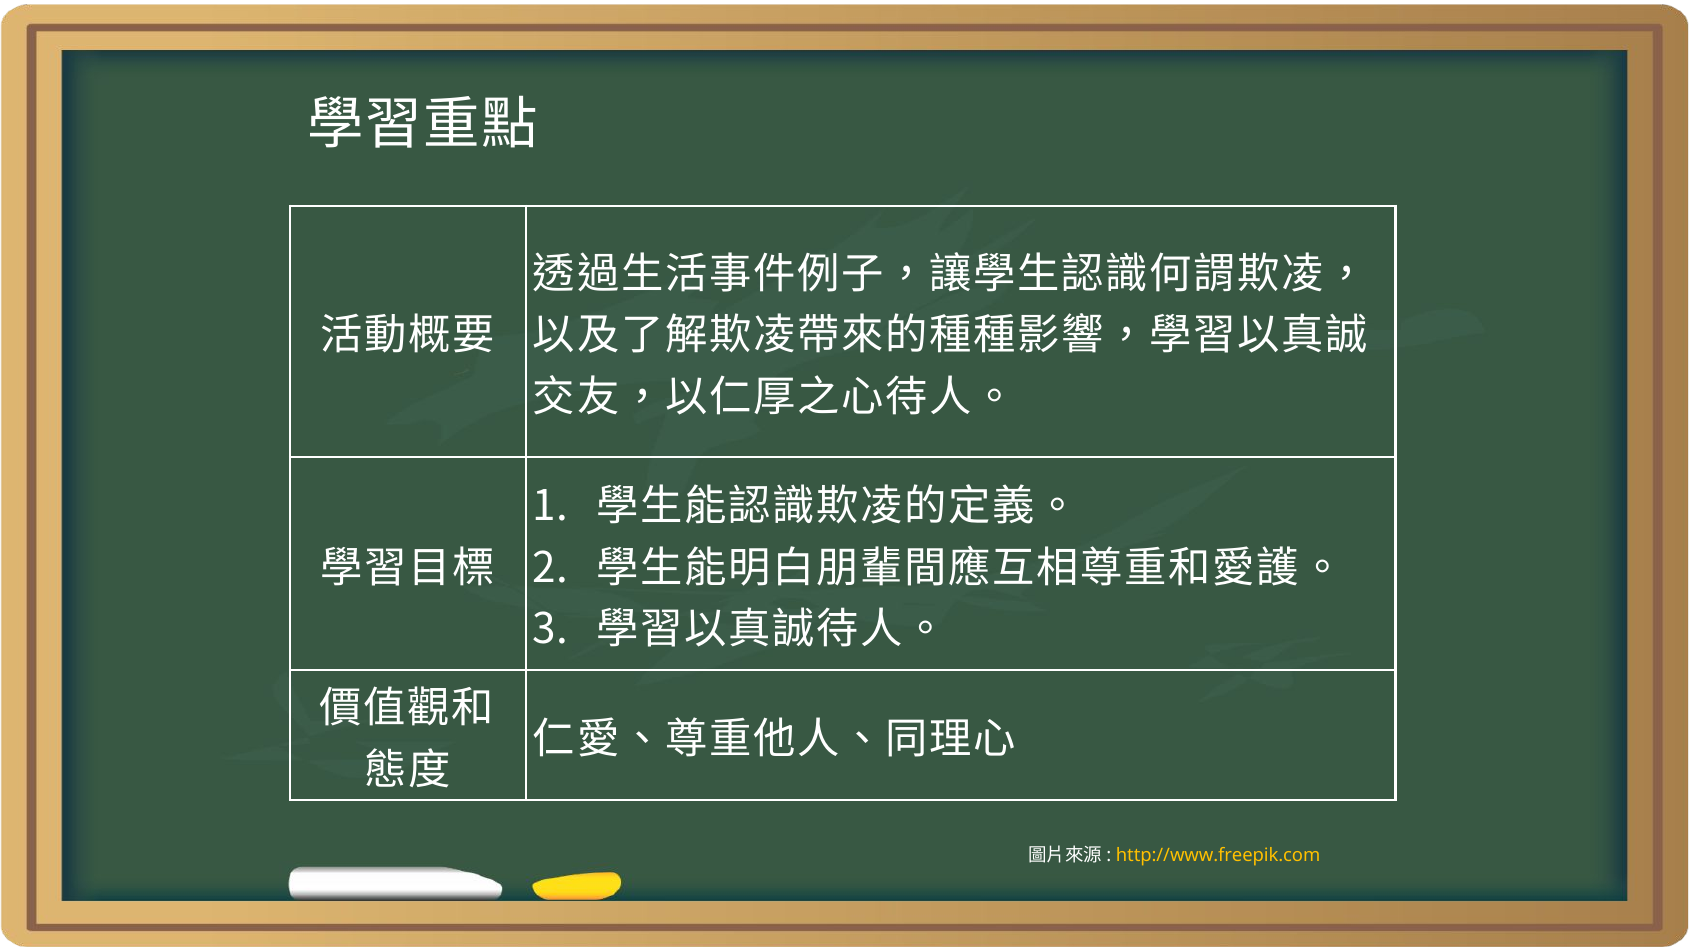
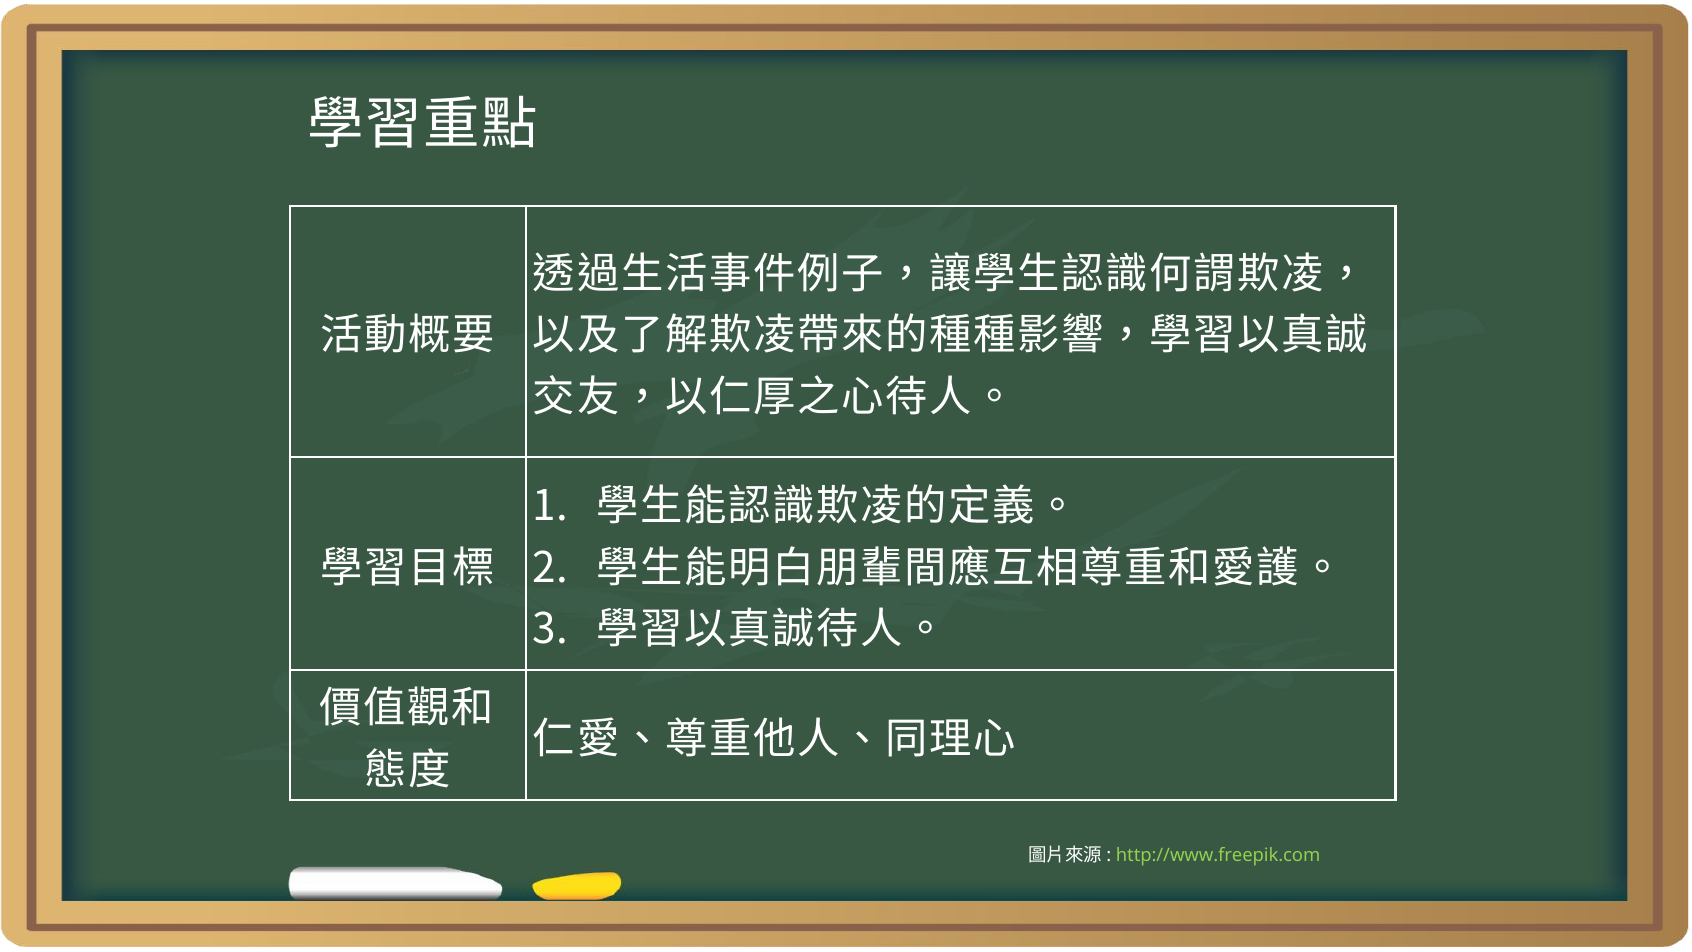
http://www.freepik.com colour: yellow -> light green (1218, 855)
